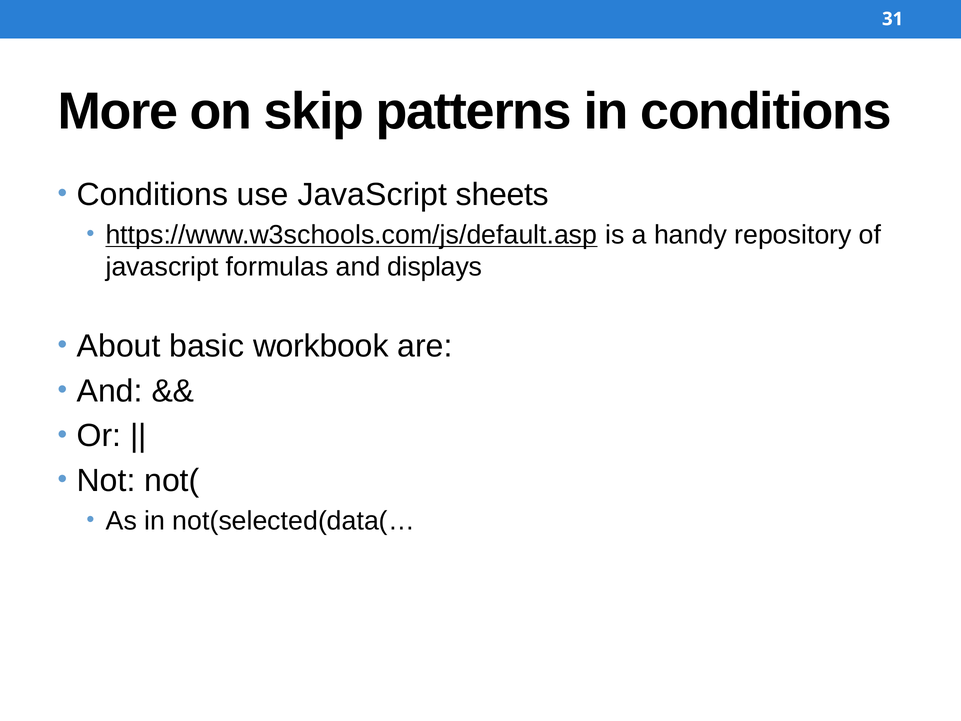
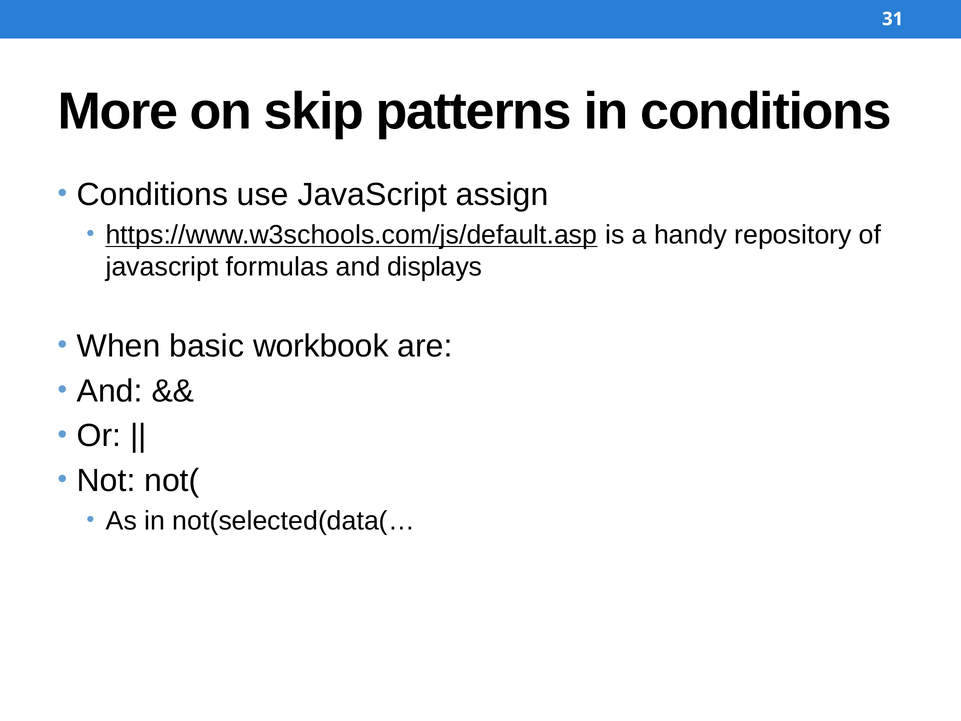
sheets: sheets -> assign (502, 194)
About: About -> When (119, 346)
